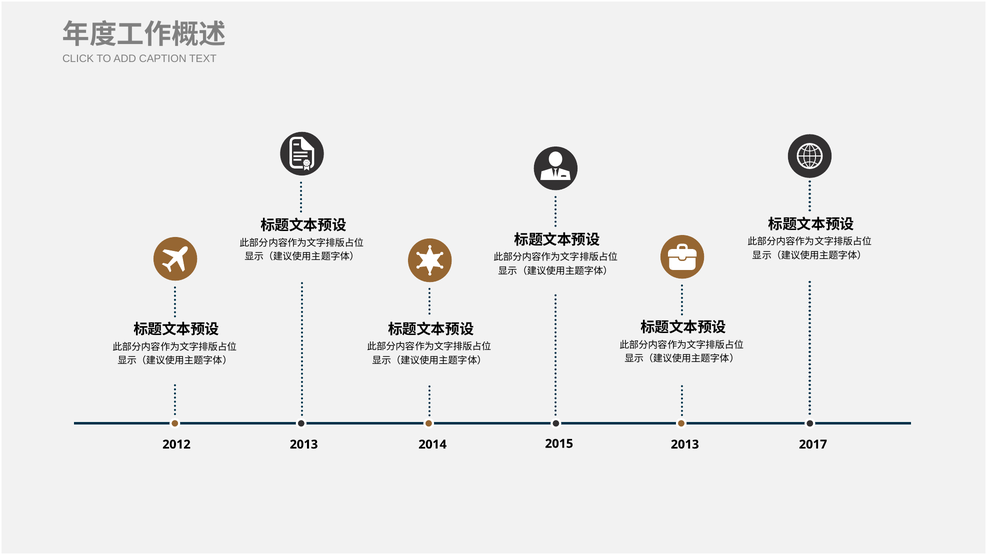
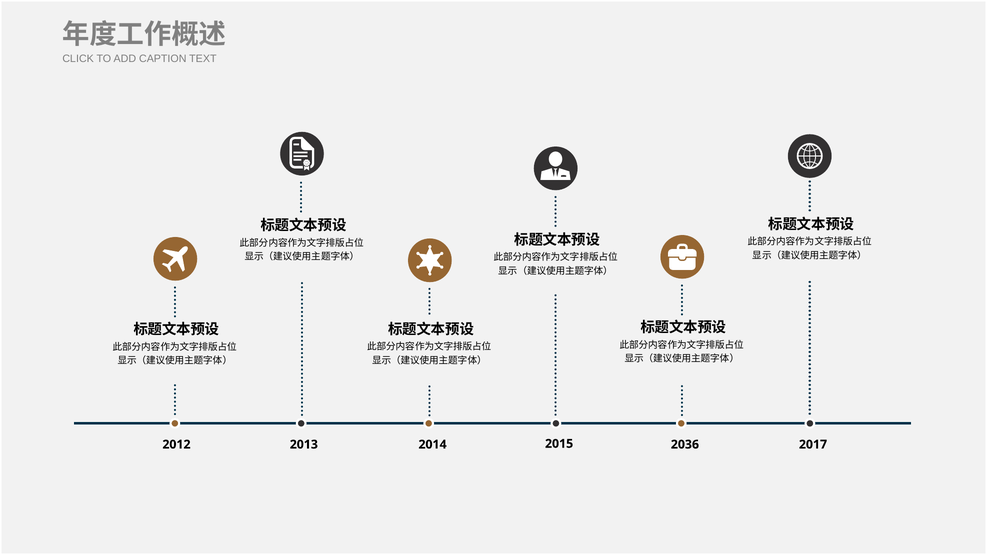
2013: 2013 -> 2036 (685, 445)
